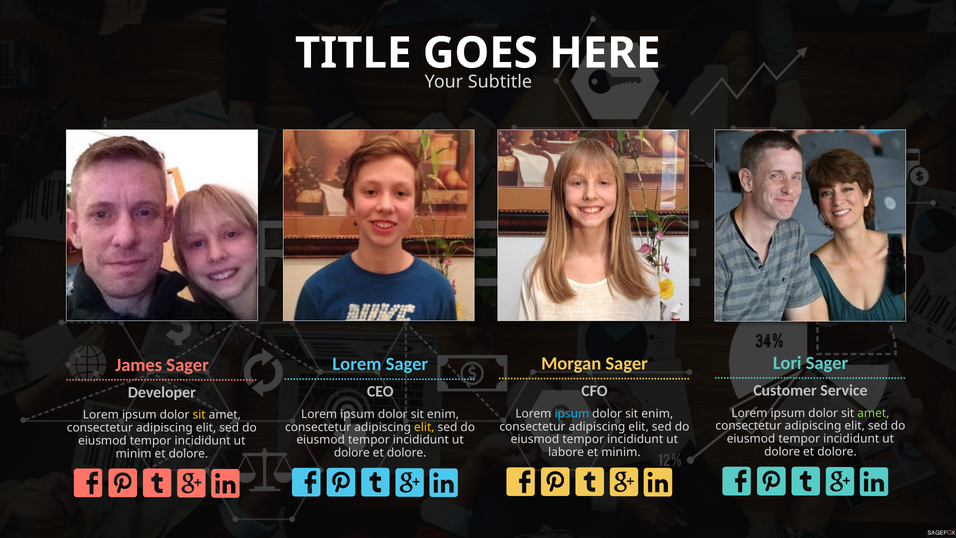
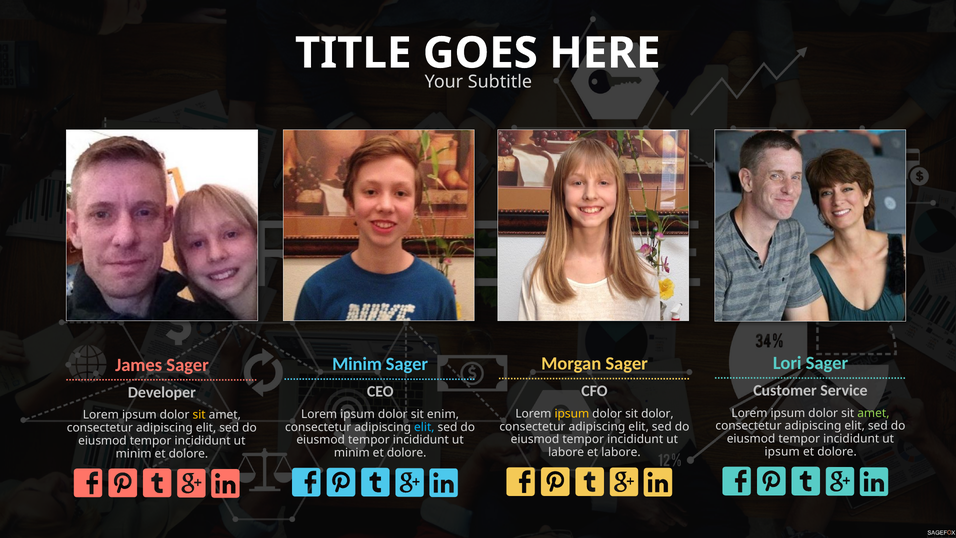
Lorem: Lorem -> Minim (357, 364)
ipsum colour: light blue -> yellow (572, 413)
enim: enim -> dolor (657, 413)
elit colour: yellow -> light blue (424, 427)
dolore: dolore -> ipsum (782, 452)
et minim: minim -> labore (621, 452)
dolore: dolore -> minim (352, 453)
